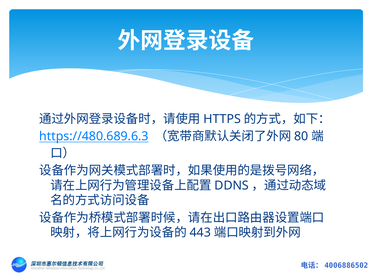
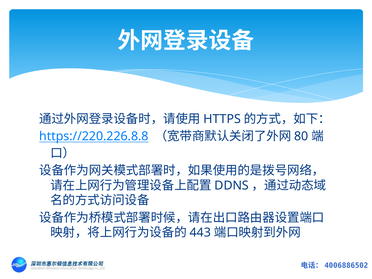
https://480.689.6.3: https://480.689.6.3 -> https://220.226.8.8 (94, 136)
